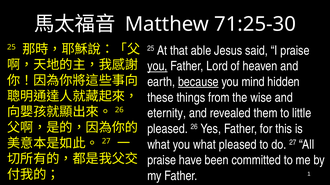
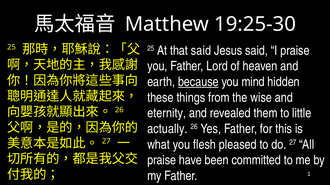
71:25-30: 71:25-30 -> 19:25-30 (255, 24)
that able: able -> said (201, 51)
you underline: present -> none (157, 66)
pleased: pleased -> actually (167, 129)
you what: what -> flesh (204, 145)
